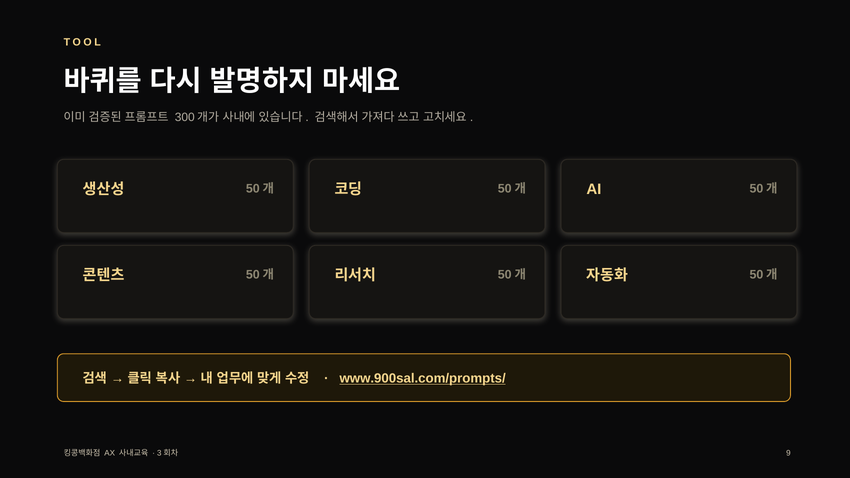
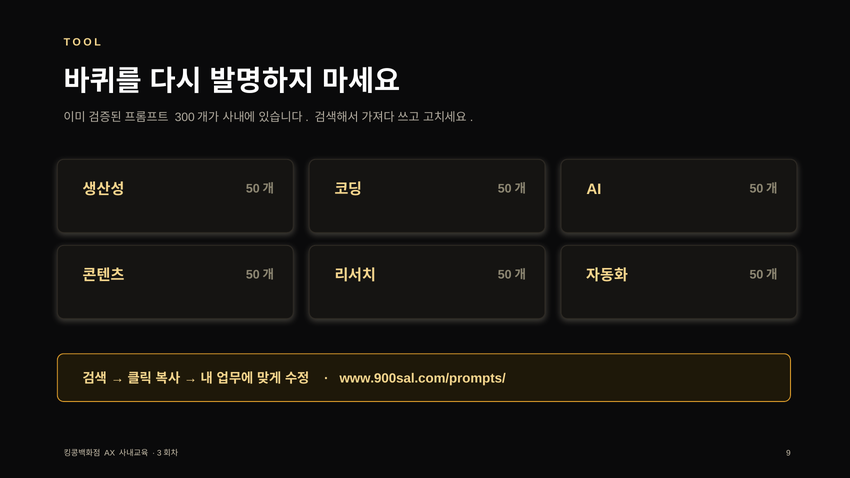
www.900sal.com/prompts/ underline: present -> none (423, 379)
